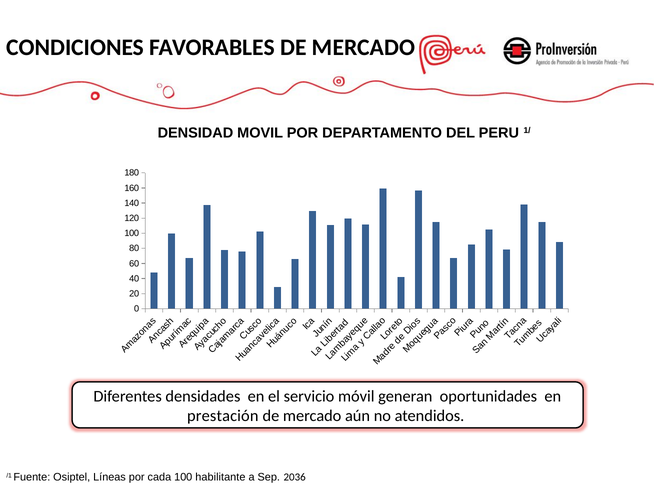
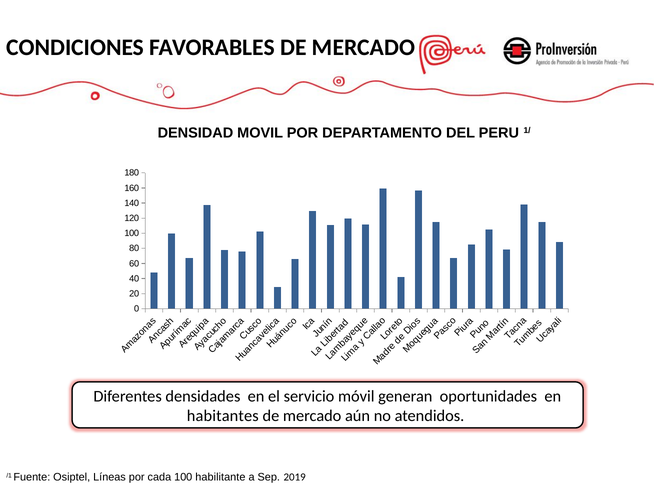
prestación: prestación -> habitantes (223, 415)
2036: 2036 -> 2019 (295, 477)
